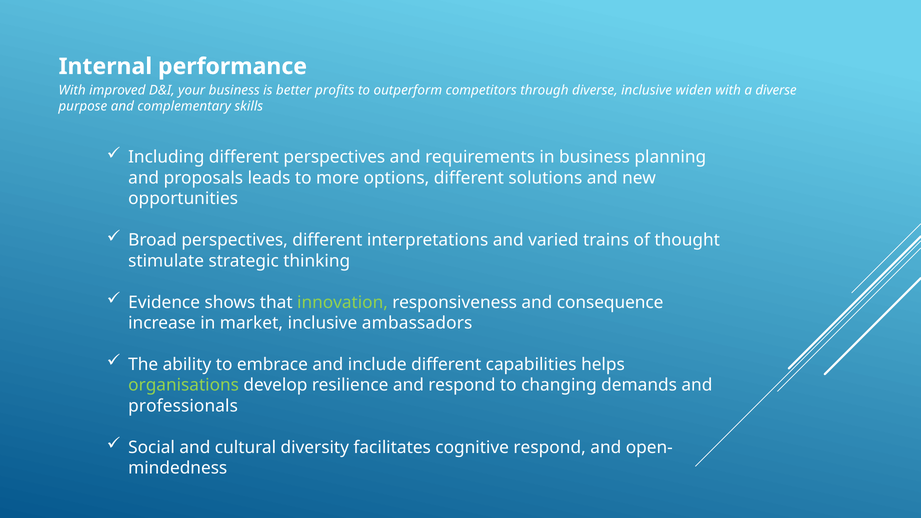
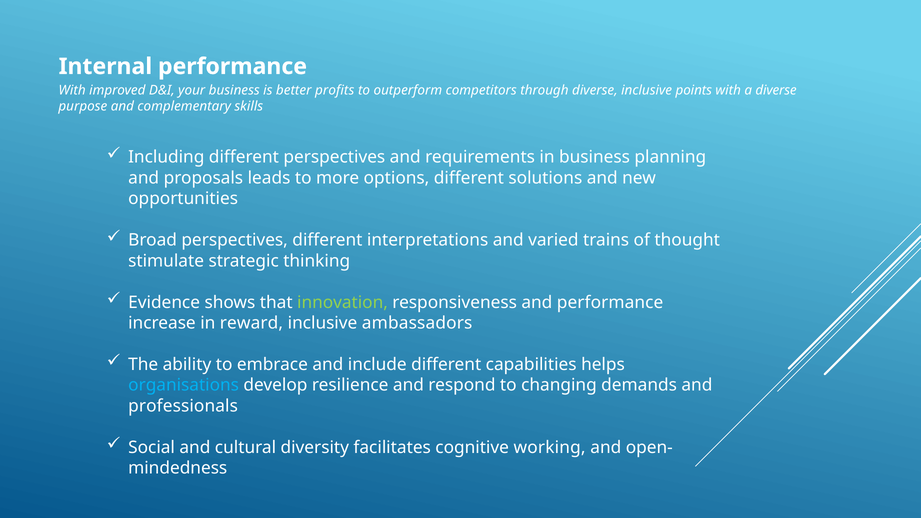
widen: widen -> points (694, 90)
and consequence: consequence -> performance (610, 302)
market: market -> reward (251, 323)
organisations colour: light green -> light blue (184, 385)
cognitive respond: respond -> working (550, 447)
